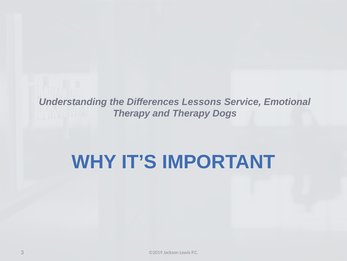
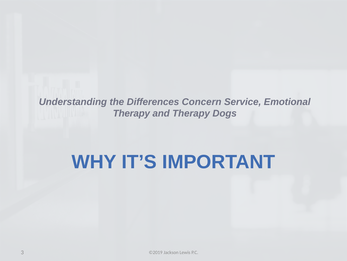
Lessons: Lessons -> Concern (202, 102)
